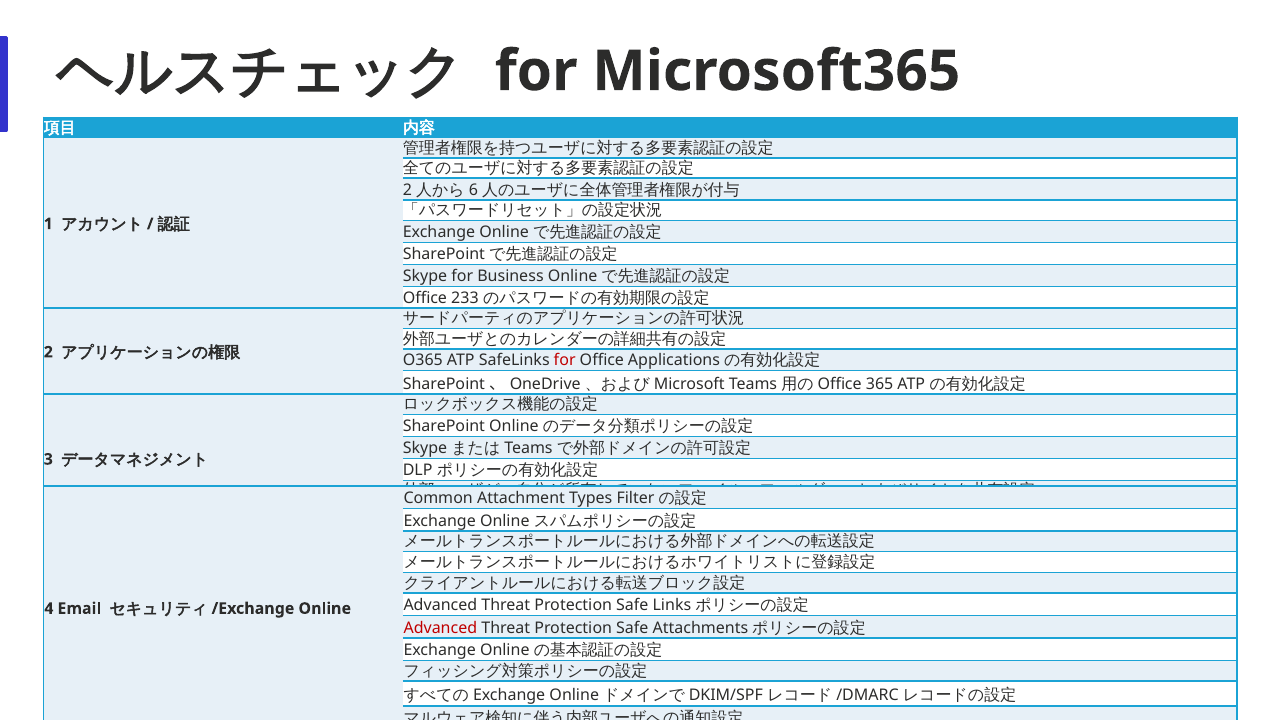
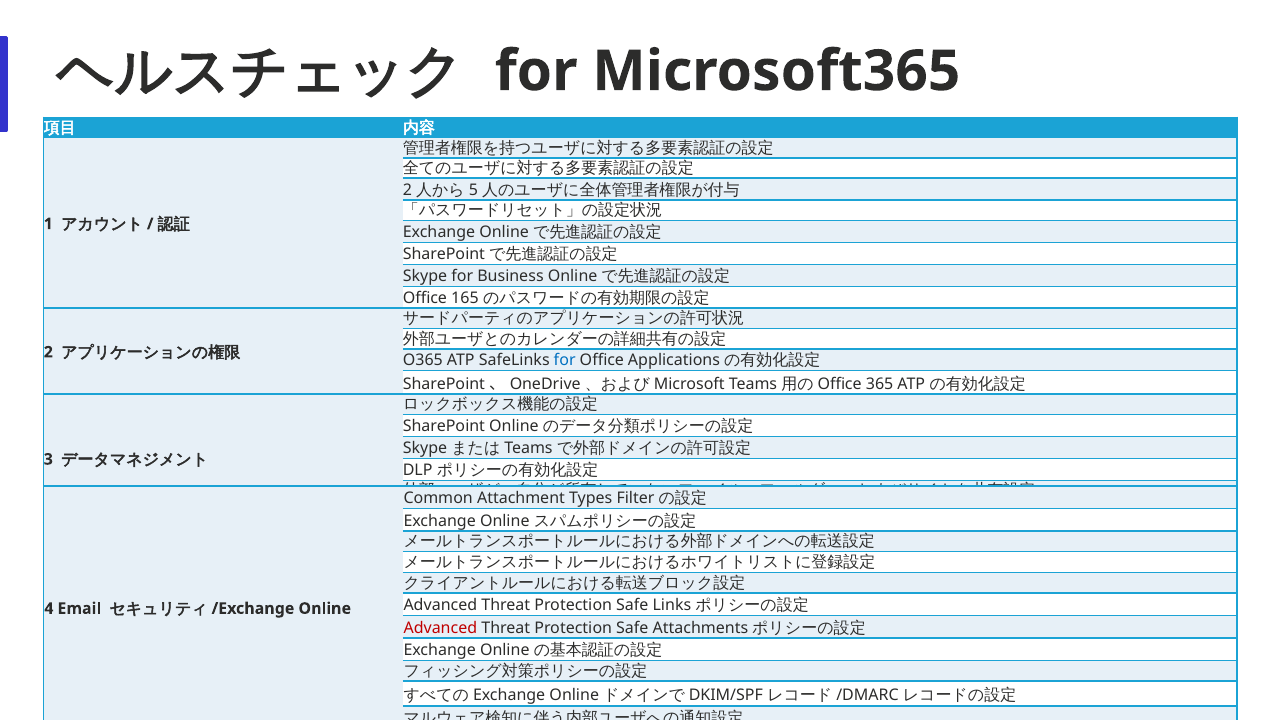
6: 6 -> 5 (473, 190)
233: 233 -> 165 (465, 298)
for colour: red -> blue (565, 360)
